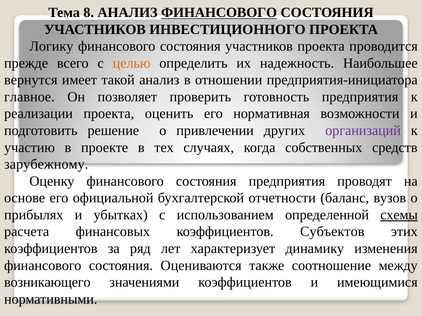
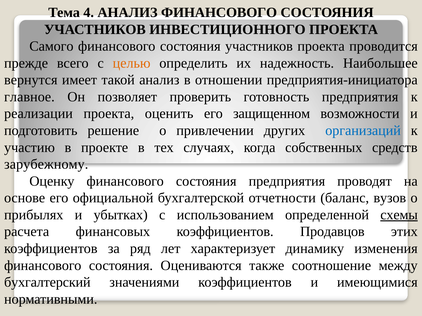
8: 8 -> 4 (89, 13)
ФИНАНСОВОГО underline: present -> none (219, 13)
Логику: Логику -> Самого (51, 46)
нормативная: нормативная -> защищенном (272, 114)
организаций colour: purple -> blue (363, 131)
Субъектов: Субъектов -> Продавцов (332, 232)
возникающего: возникающего -> бухгалтерский (47, 283)
